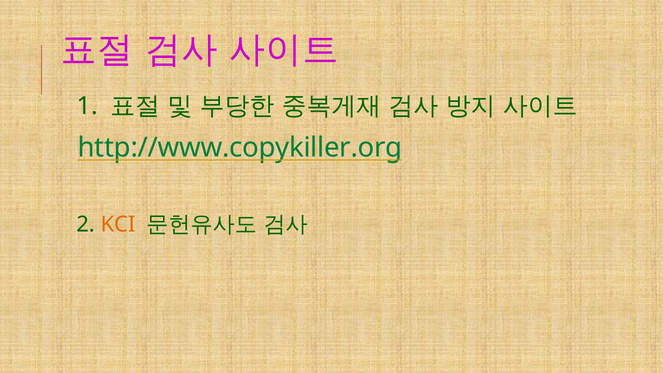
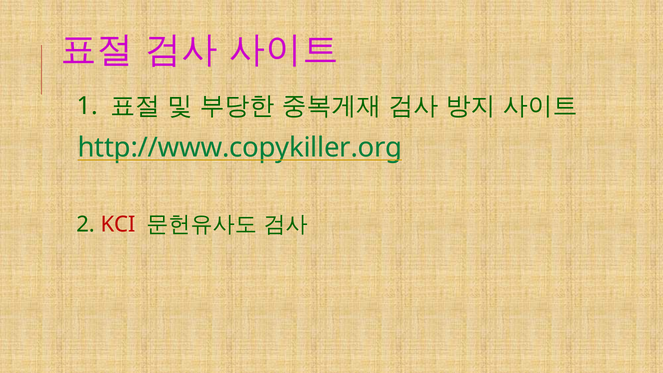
KCI colour: orange -> red (118, 224)
